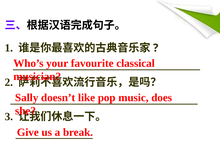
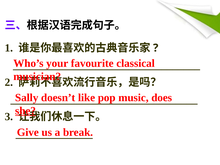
she underline: none -> present (26, 111)
